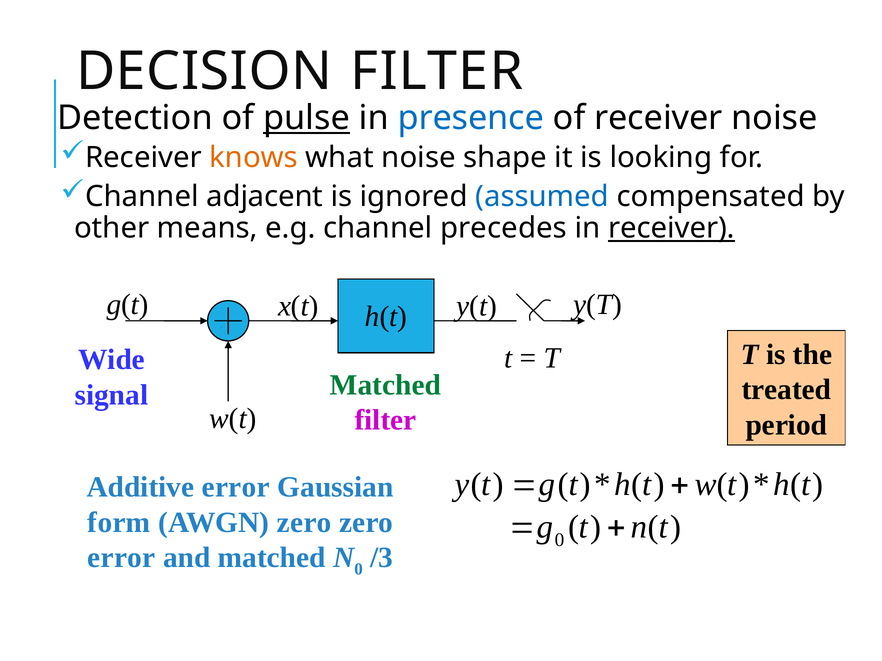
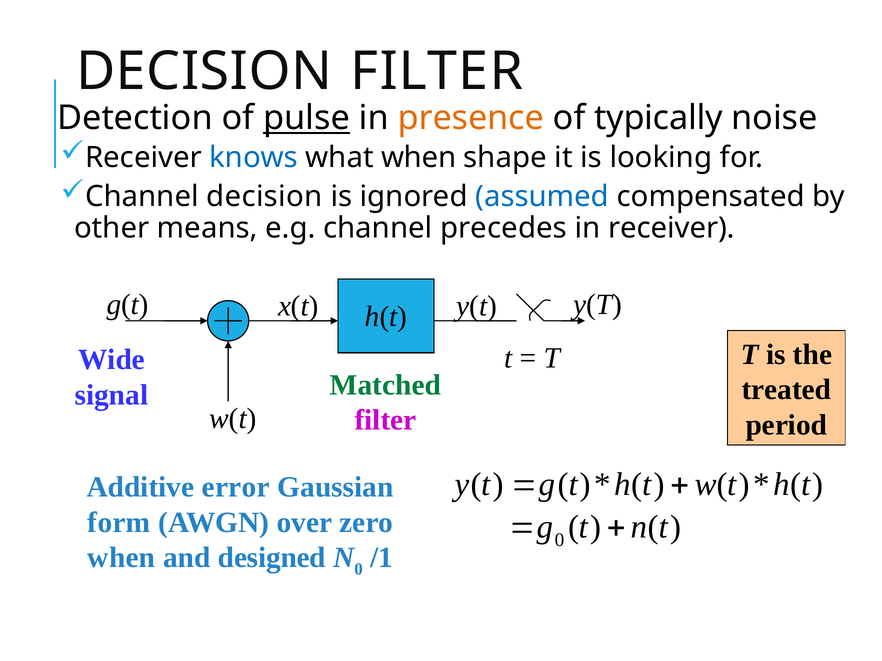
presence colour: blue -> orange (471, 118)
of receiver: receiver -> typically (658, 118)
knows colour: orange -> blue (254, 158)
what noise: noise -> when (419, 158)
Channel adjacent: adjacent -> decision (264, 197)
receiver underline: present -> none (671, 228)
AWGN zero: zero -> over (304, 523)
error: error -> when (121, 558)
and matched: matched -> designed (272, 558)
/3: /3 -> /1 (382, 558)
